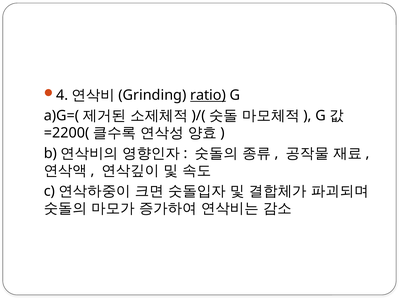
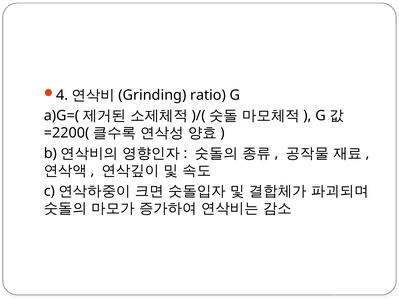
ratio underline: present -> none (208, 95)
